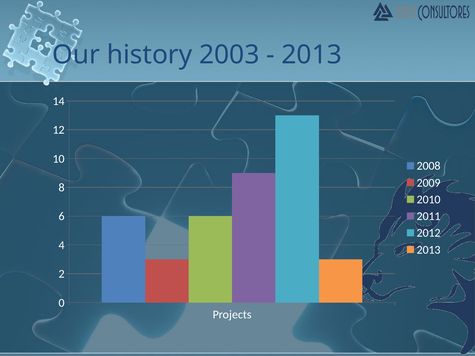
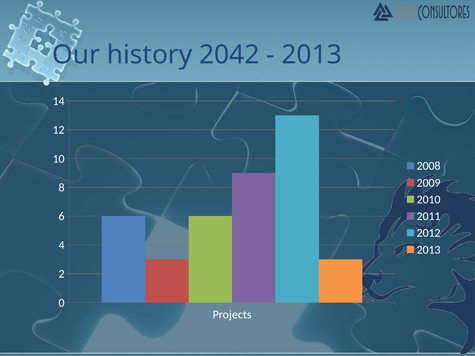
2003: 2003 -> 2042 (229, 55)
